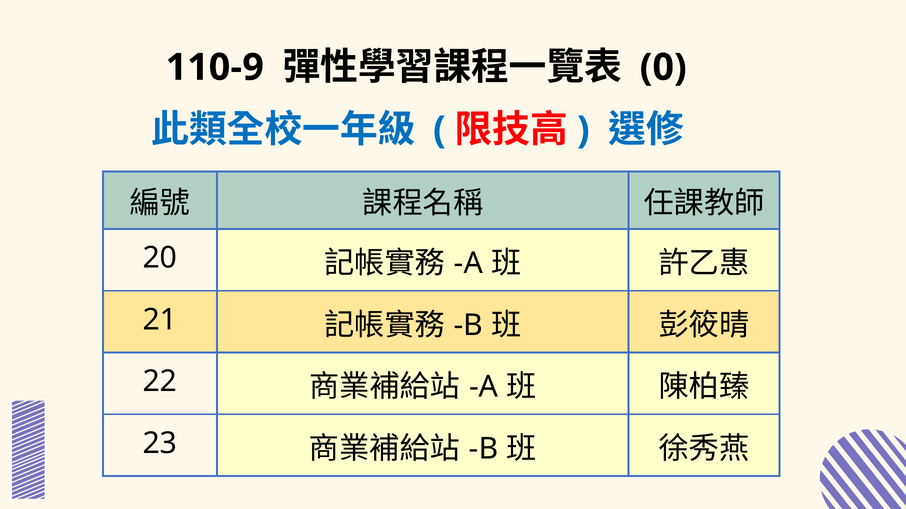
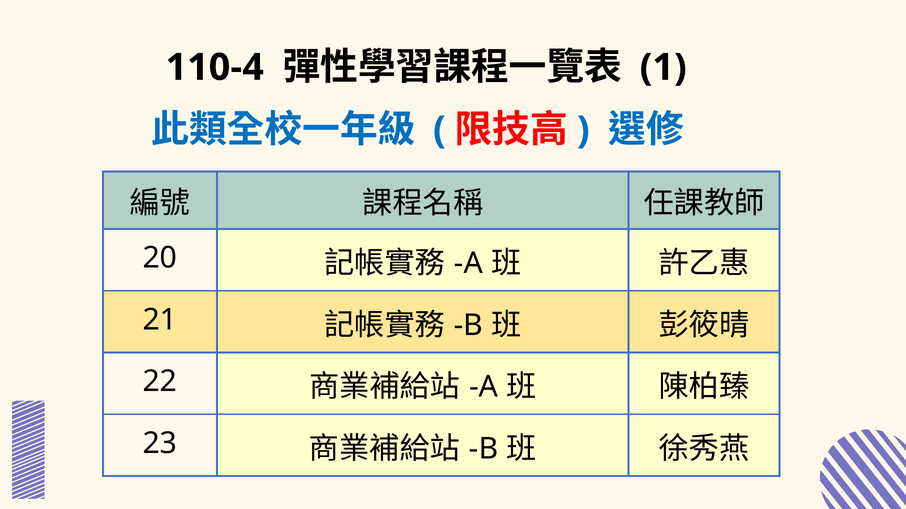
110-9: 110-9 -> 110-4 (215, 68)
0: 0 -> 1 (663, 68)
